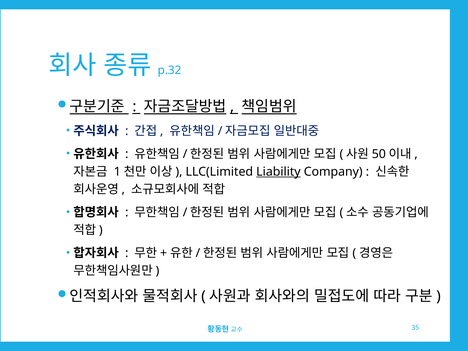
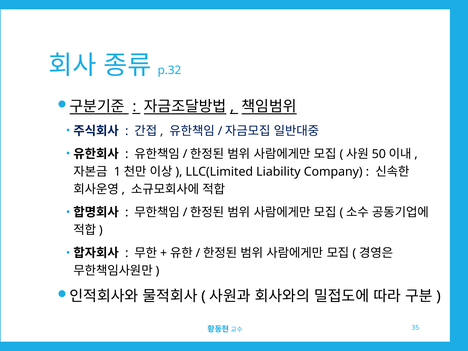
Liability underline: present -> none (278, 172)
